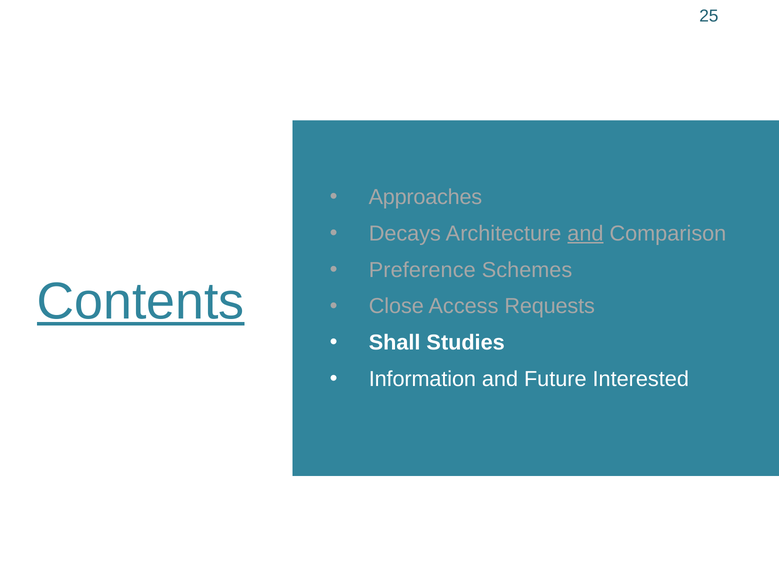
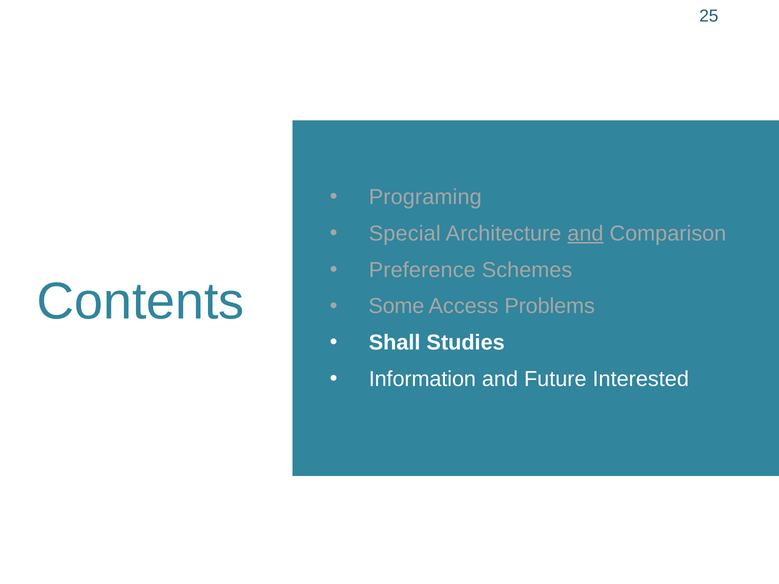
Approaches: Approaches -> Programing (425, 197)
Decays: Decays -> Special (405, 234)
Contents underline: present -> none (141, 302)
Close: Close -> Some (396, 306)
Requests: Requests -> Problems (550, 306)
